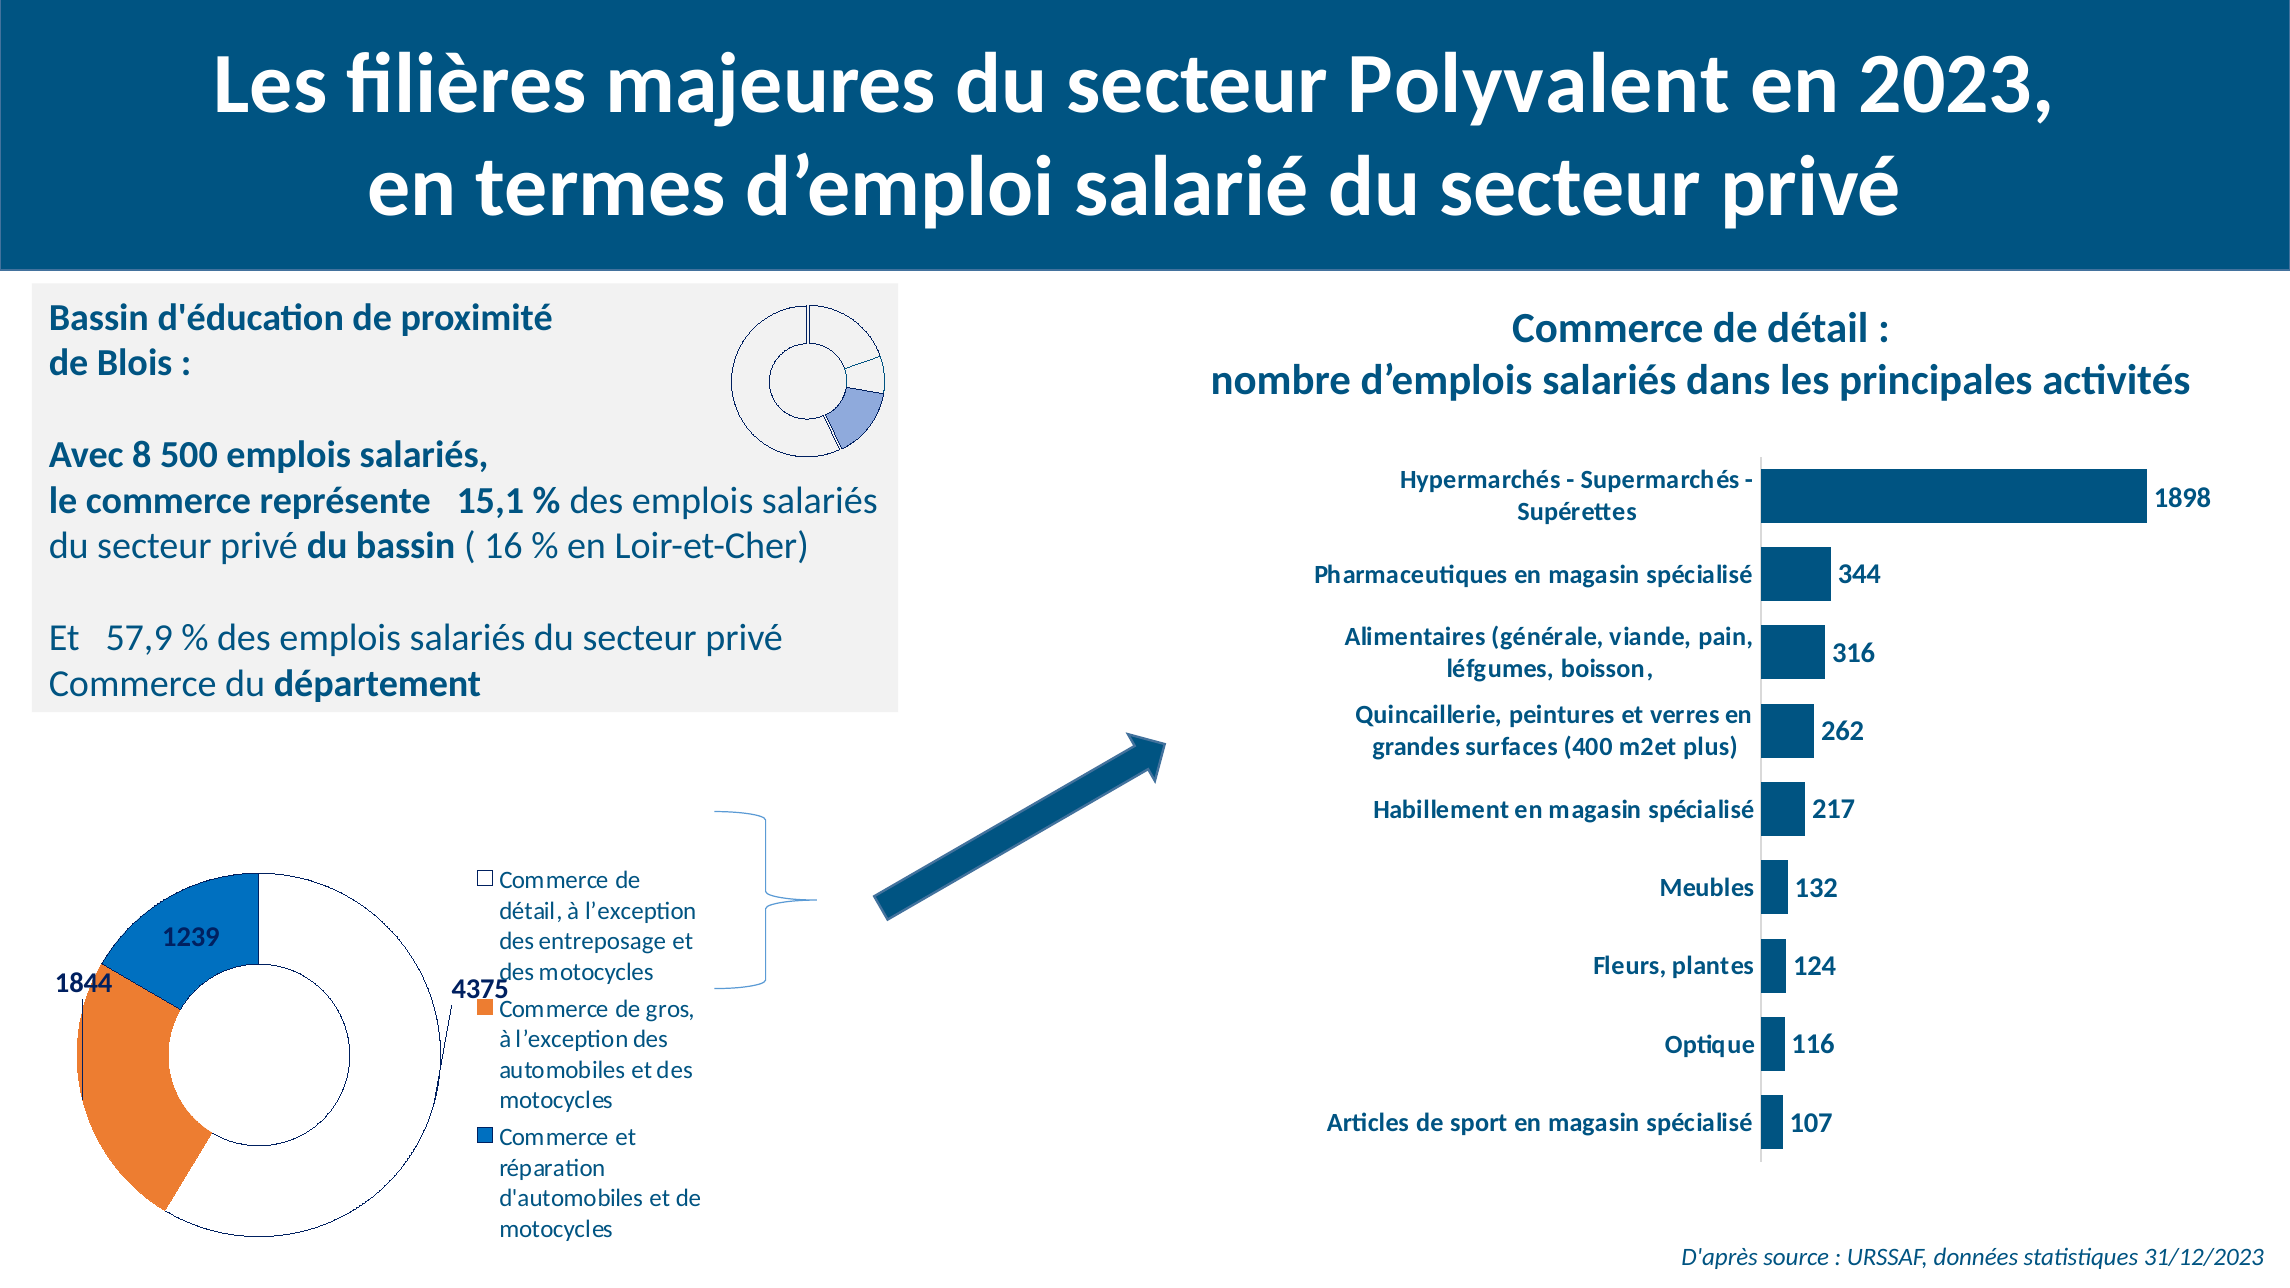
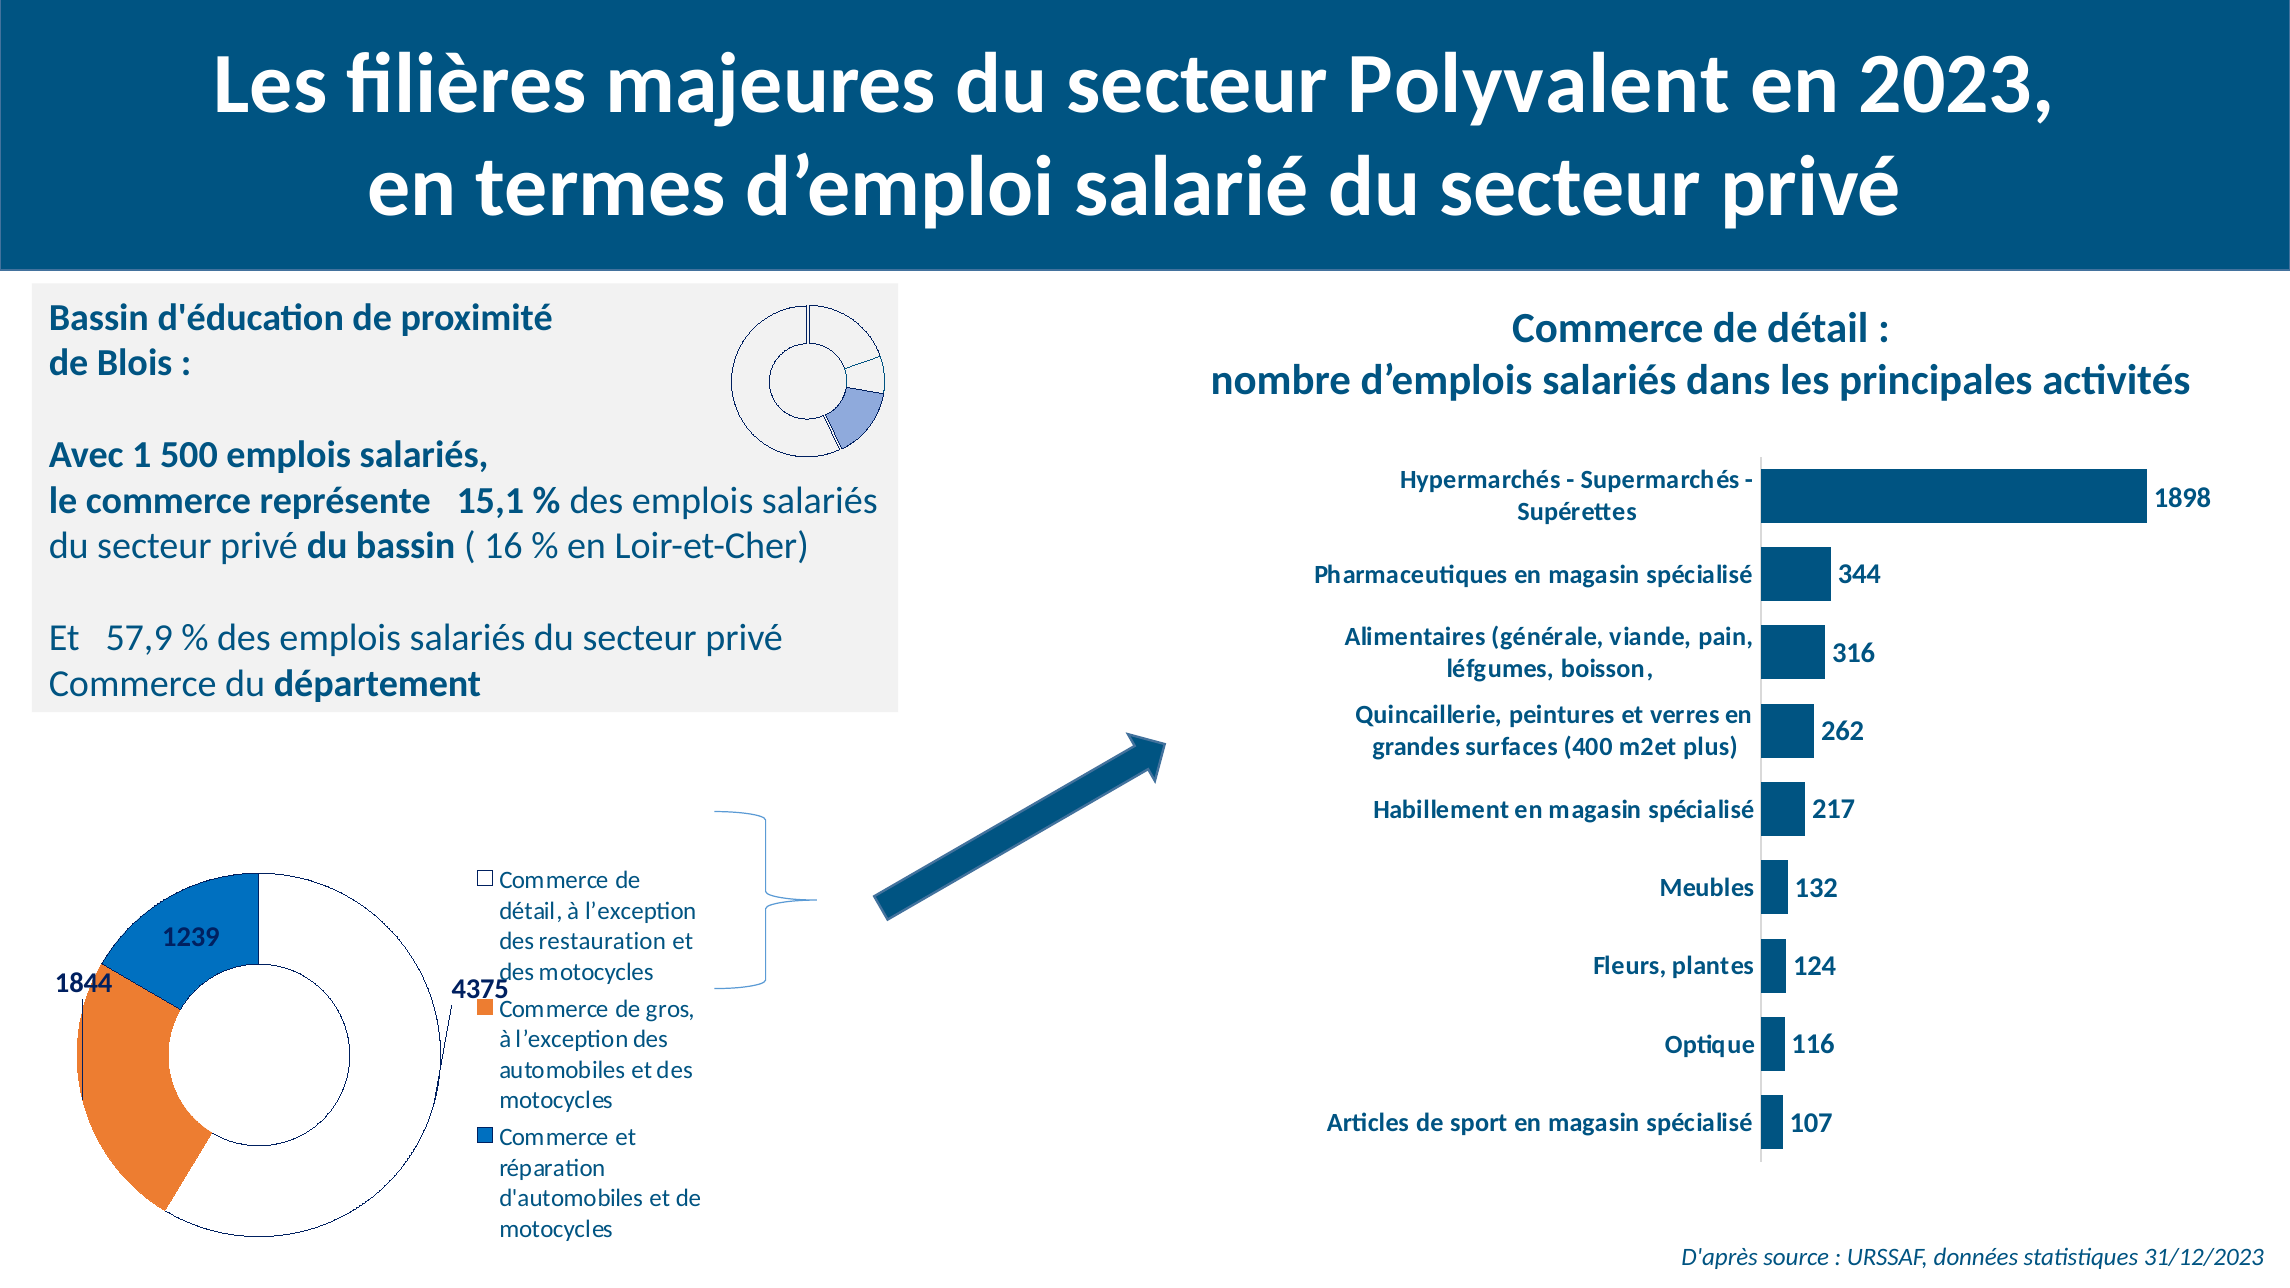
8: 8 -> 1 (142, 455)
entreposage: entreposage -> restauration (602, 941)
